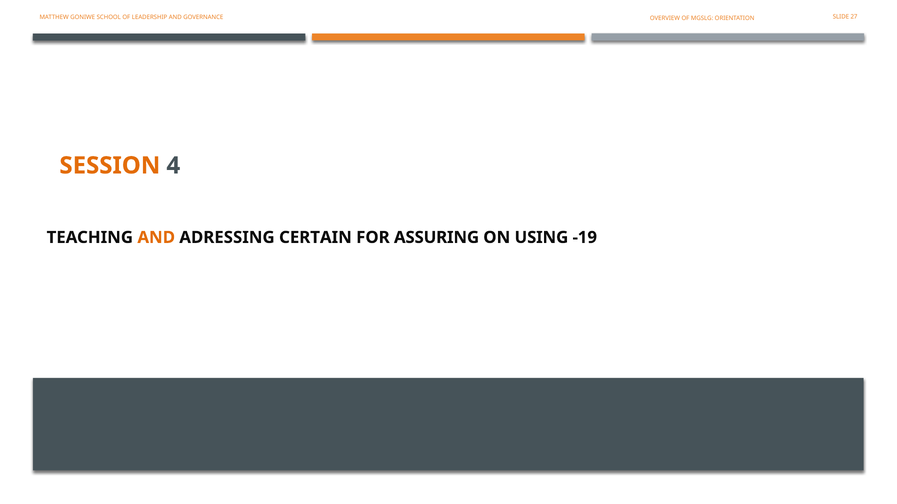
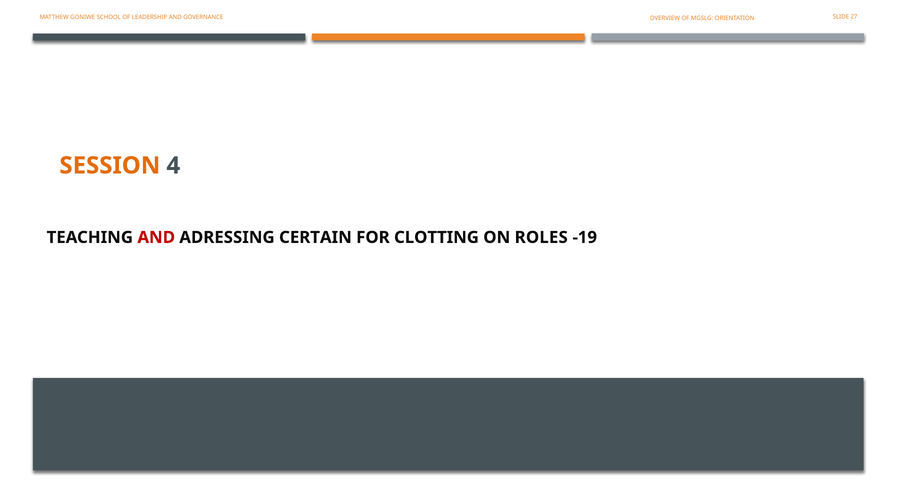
AND colour: orange -> red (156, 238)
ASSURING: ASSURING -> CLOTTING (436, 238)
USING: USING -> ROLES (541, 238)
